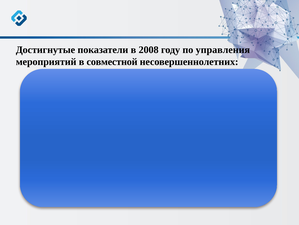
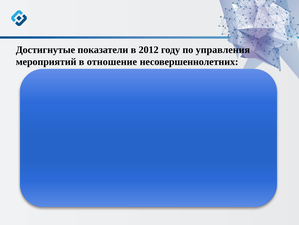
2008: 2008 -> 2012 (149, 50)
совместной: совместной -> отношение (112, 62)
